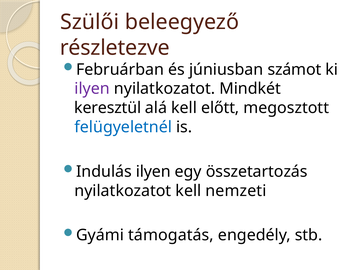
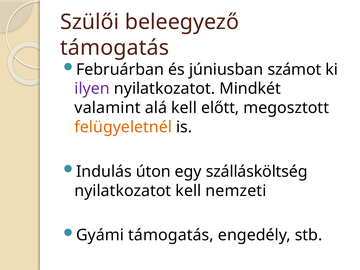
részletezve: részletezve -> támogatás (115, 48)
keresztül: keresztül -> valamint (108, 108)
felügyeletnél colour: blue -> orange (123, 127)
Indulás ilyen: ilyen -> úton (153, 172)
összetartozás: összetartozás -> szállásköltség (257, 172)
